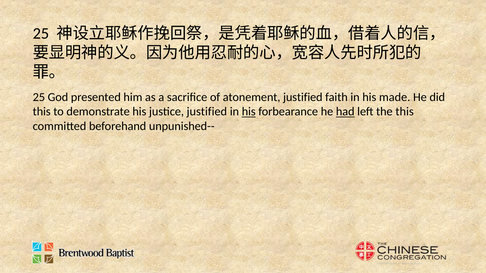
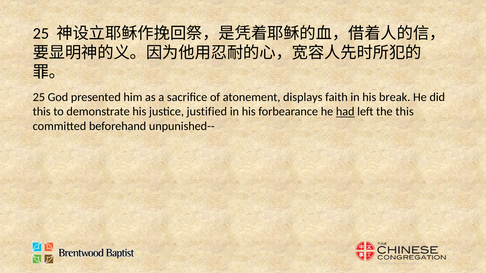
atonement justified: justified -> displays (303, 97)
made: made -> break (395, 97)
his underline: present -> none (249, 112)
